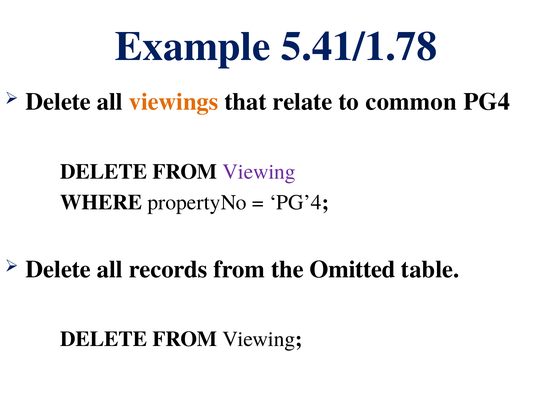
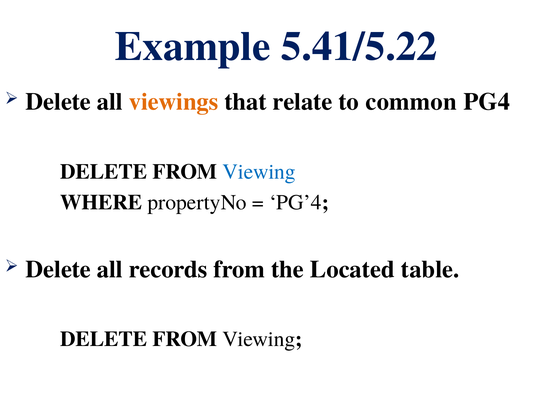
5.41/1.78: 5.41/1.78 -> 5.41/5.22 (359, 47)
Viewing colour: purple -> blue (259, 172)
Omitted: Omitted -> Located (352, 269)
